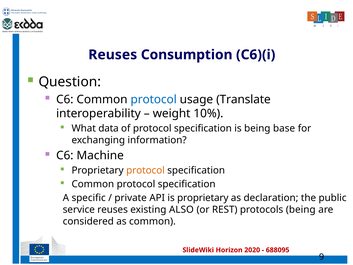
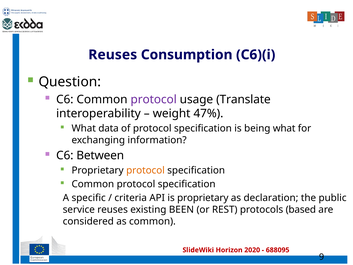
protocol colour: blue -> purple (154, 99)
10%: 10% -> 47% (208, 113)
being base: base -> what (284, 128)
Machine: Machine -> Between (100, 155)
private: private -> criteria (131, 198)
ALSO: ALSO -> BEEN (181, 209)
protocols being: being -> based (301, 209)
